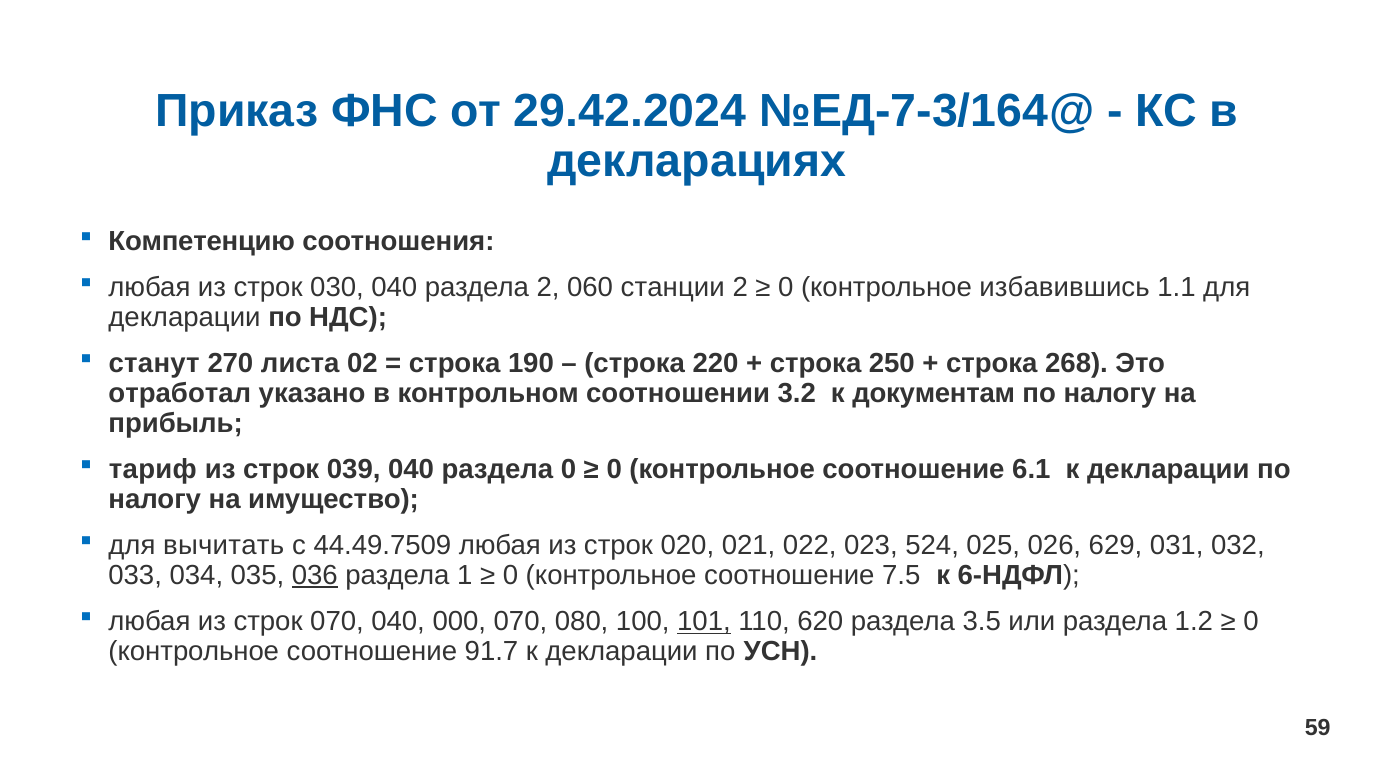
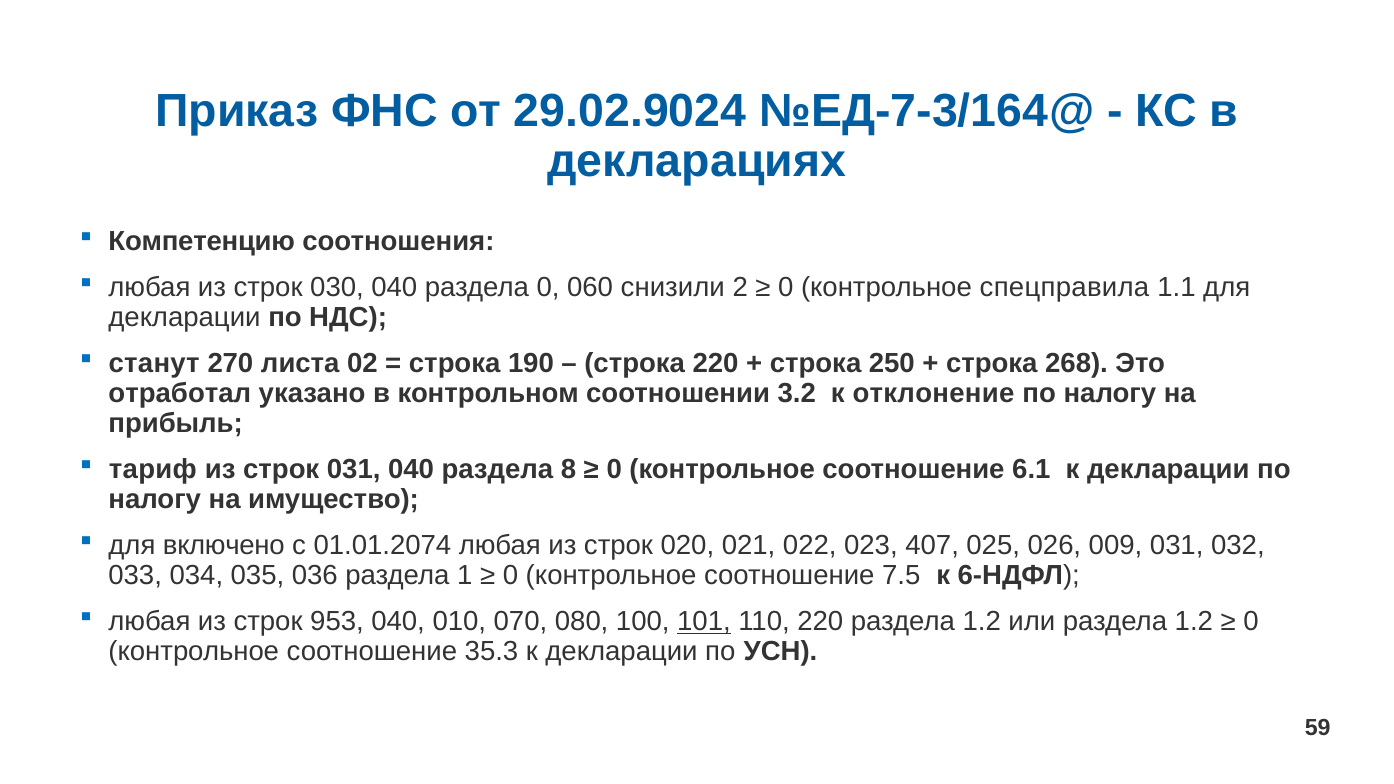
29.42.2024: 29.42.2024 -> 29.02.9024 (630, 111)
раздела 2: 2 -> 0 (548, 288)
станции: станции -> снизили (673, 288)
избавившись: избавившись -> спецправила (1064, 288)
документам: документам -> отклонение (933, 393)
строк 039: 039 -> 031 (354, 470)
раздела 0: 0 -> 8 (568, 470)
вычитать: вычитать -> включено (224, 546)
44.49.7509: 44.49.7509 -> 01.01.2074 (382, 546)
524: 524 -> 407 (932, 546)
629: 629 -> 009 (1116, 546)
036 underline: present -> none (315, 575)
строк 070: 070 -> 953 (337, 622)
000: 000 -> 010 (459, 622)
110 620: 620 -> 220 (820, 622)
3.5: 3.5 -> 1.2 (982, 622)
91.7: 91.7 -> 35.3 (491, 652)
